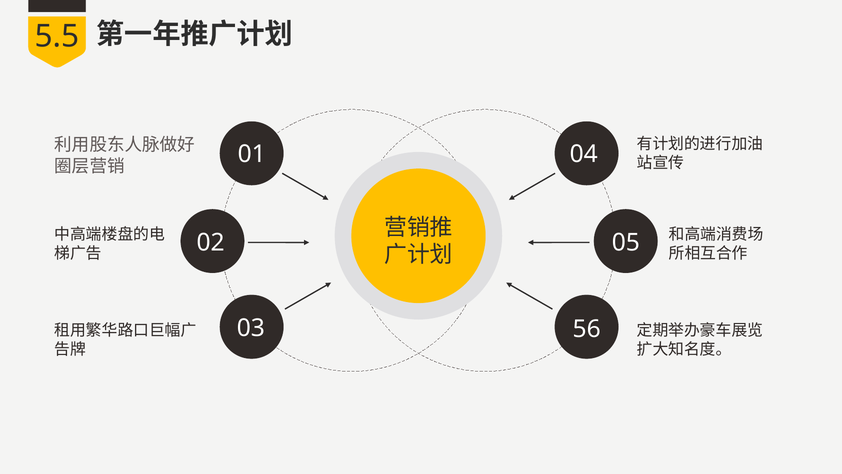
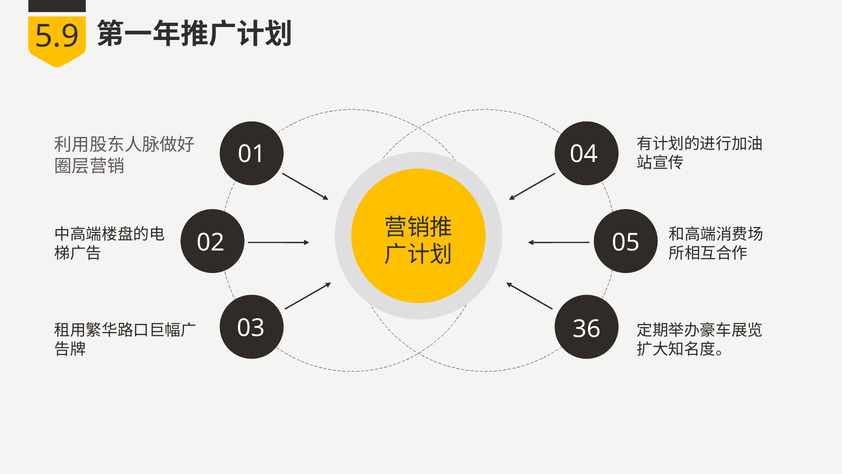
5.5: 5.5 -> 5.9 (57, 36)
56: 56 -> 36 (587, 329)
